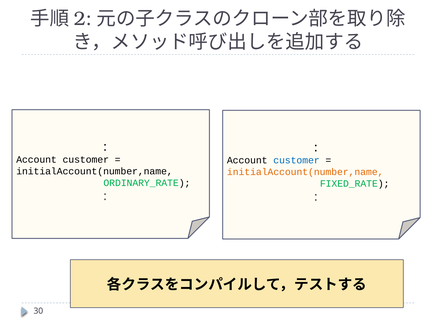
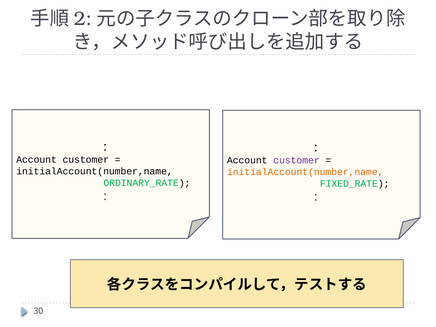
customer colour: blue -> purple (297, 160)
